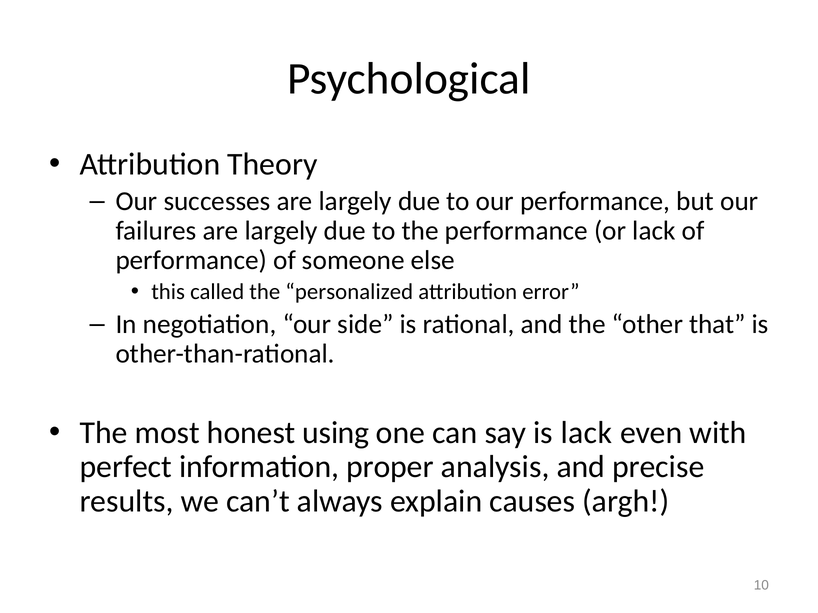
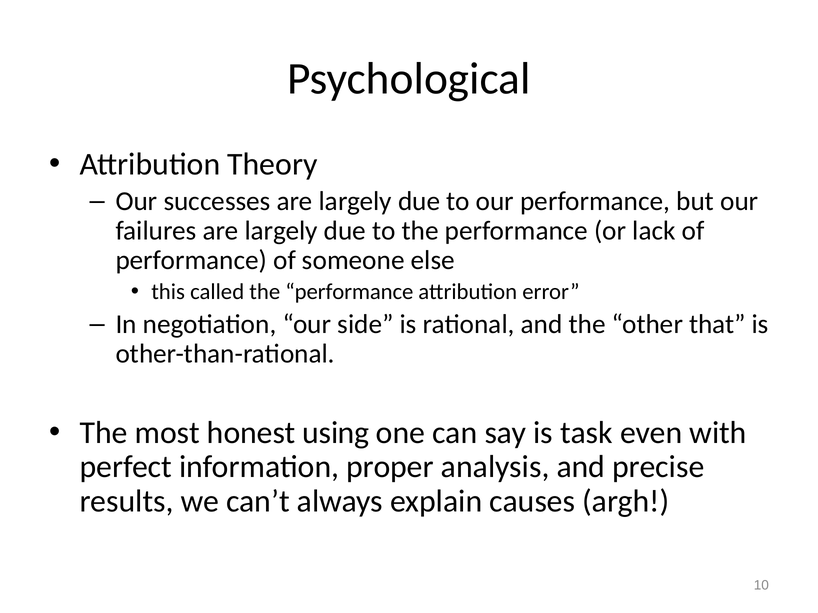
called the personalized: personalized -> performance (349, 292)
is lack: lack -> task (586, 433)
